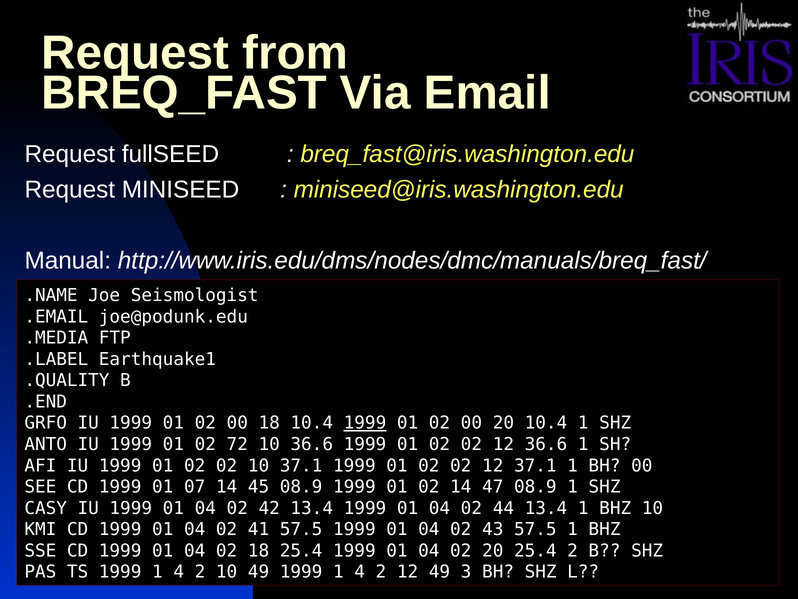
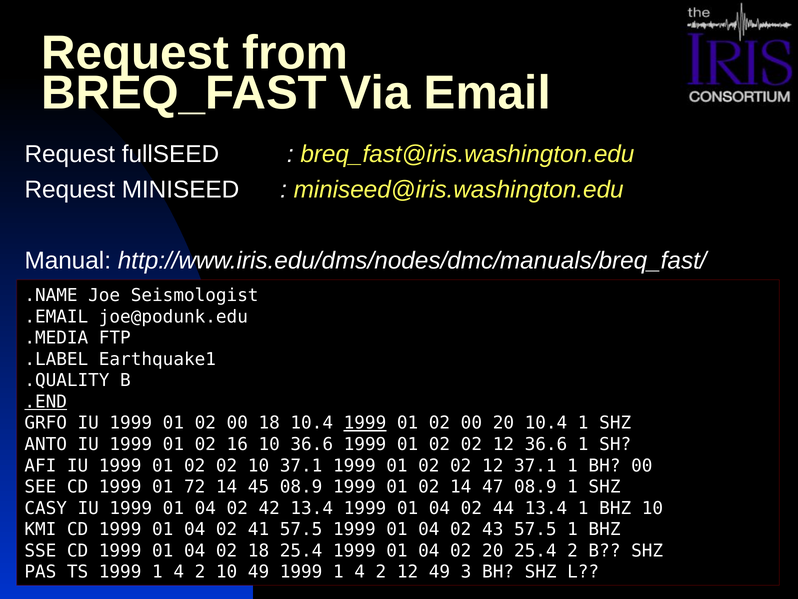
.END underline: none -> present (46, 402)
72: 72 -> 16 (237, 444)
07: 07 -> 72 (195, 487)
